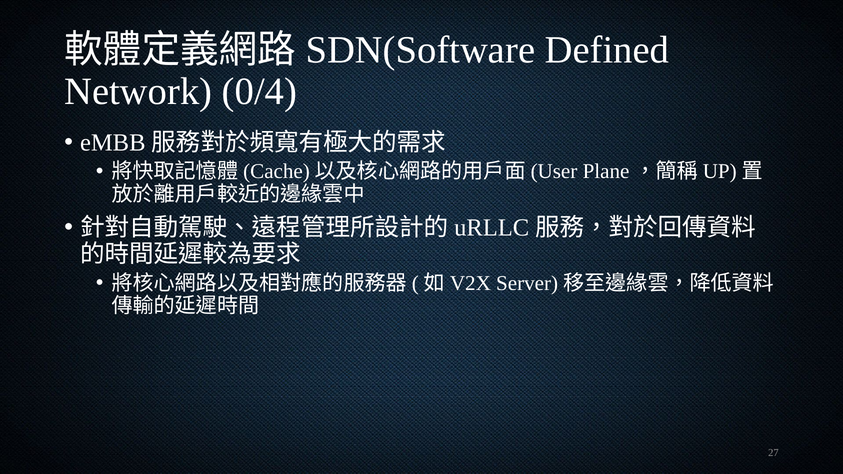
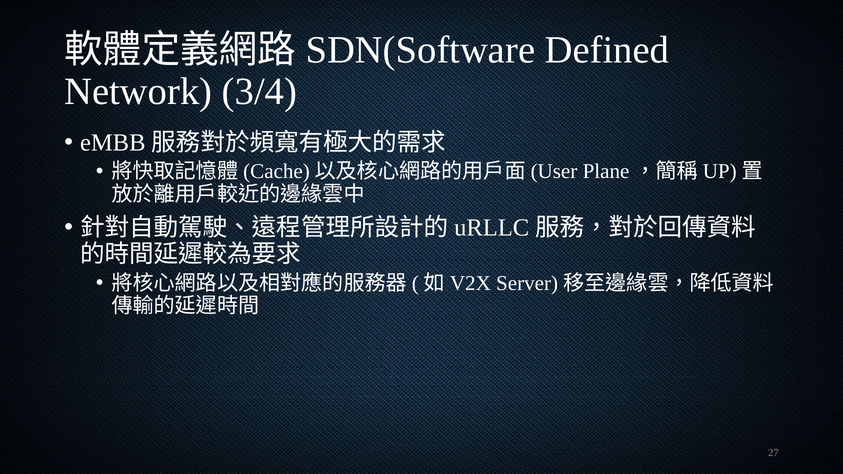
0/4: 0/4 -> 3/4 (259, 92)
